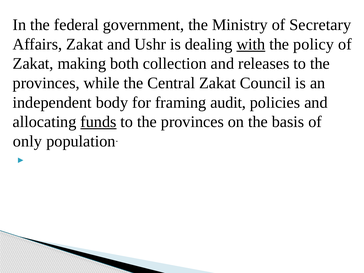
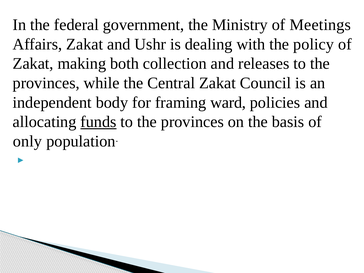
Secretary: Secretary -> Meetings (320, 25)
with underline: present -> none (251, 44)
audit: audit -> ward (228, 102)
